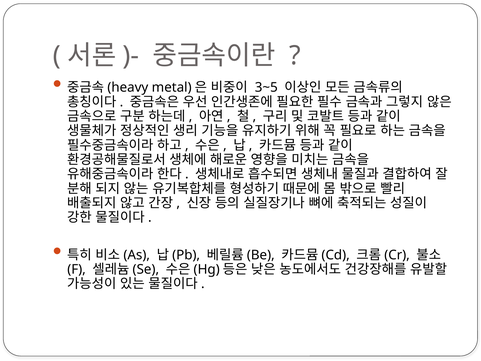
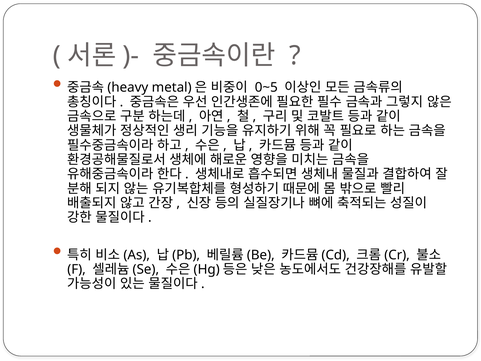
3~5: 3~5 -> 0~5 (266, 87)
